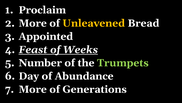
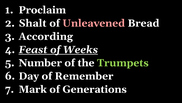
2 More: More -> Shalt (33, 23)
Unleavened colour: yellow -> pink (94, 23)
Appointed: Appointed -> According (46, 36)
Abundance: Abundance -> Remember (84, 76)
7 More: More -> Mark (33, 89)
